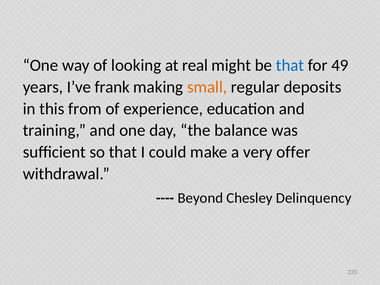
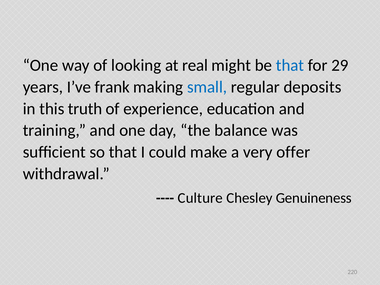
49: 49 -> 29 (340, 65)
small colour: orange -> blue (207, 87)
from: from -> truth (85, 109)
Beyond: Beyond -> Culture (200, 198)
Delinquency: Delinquency -> Genuineness (314, 198)
